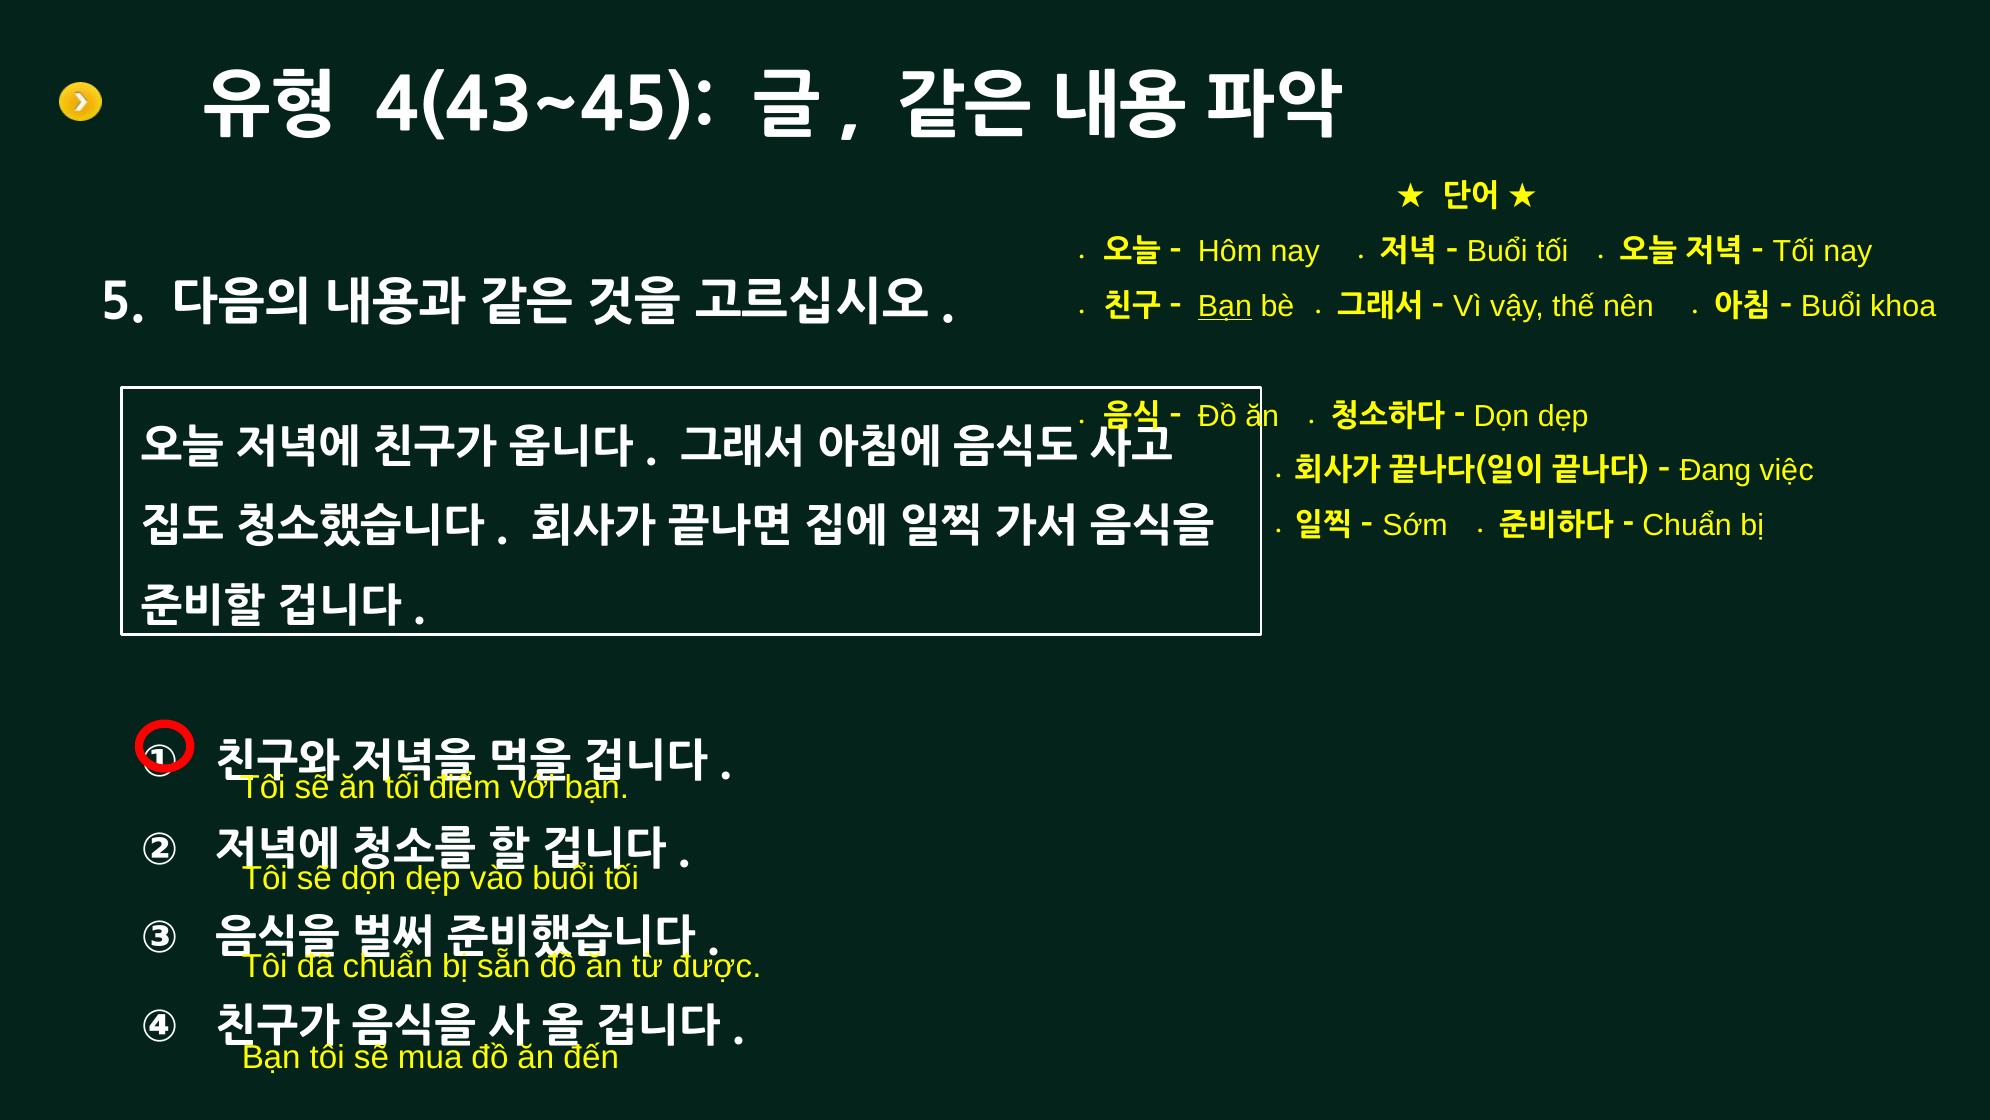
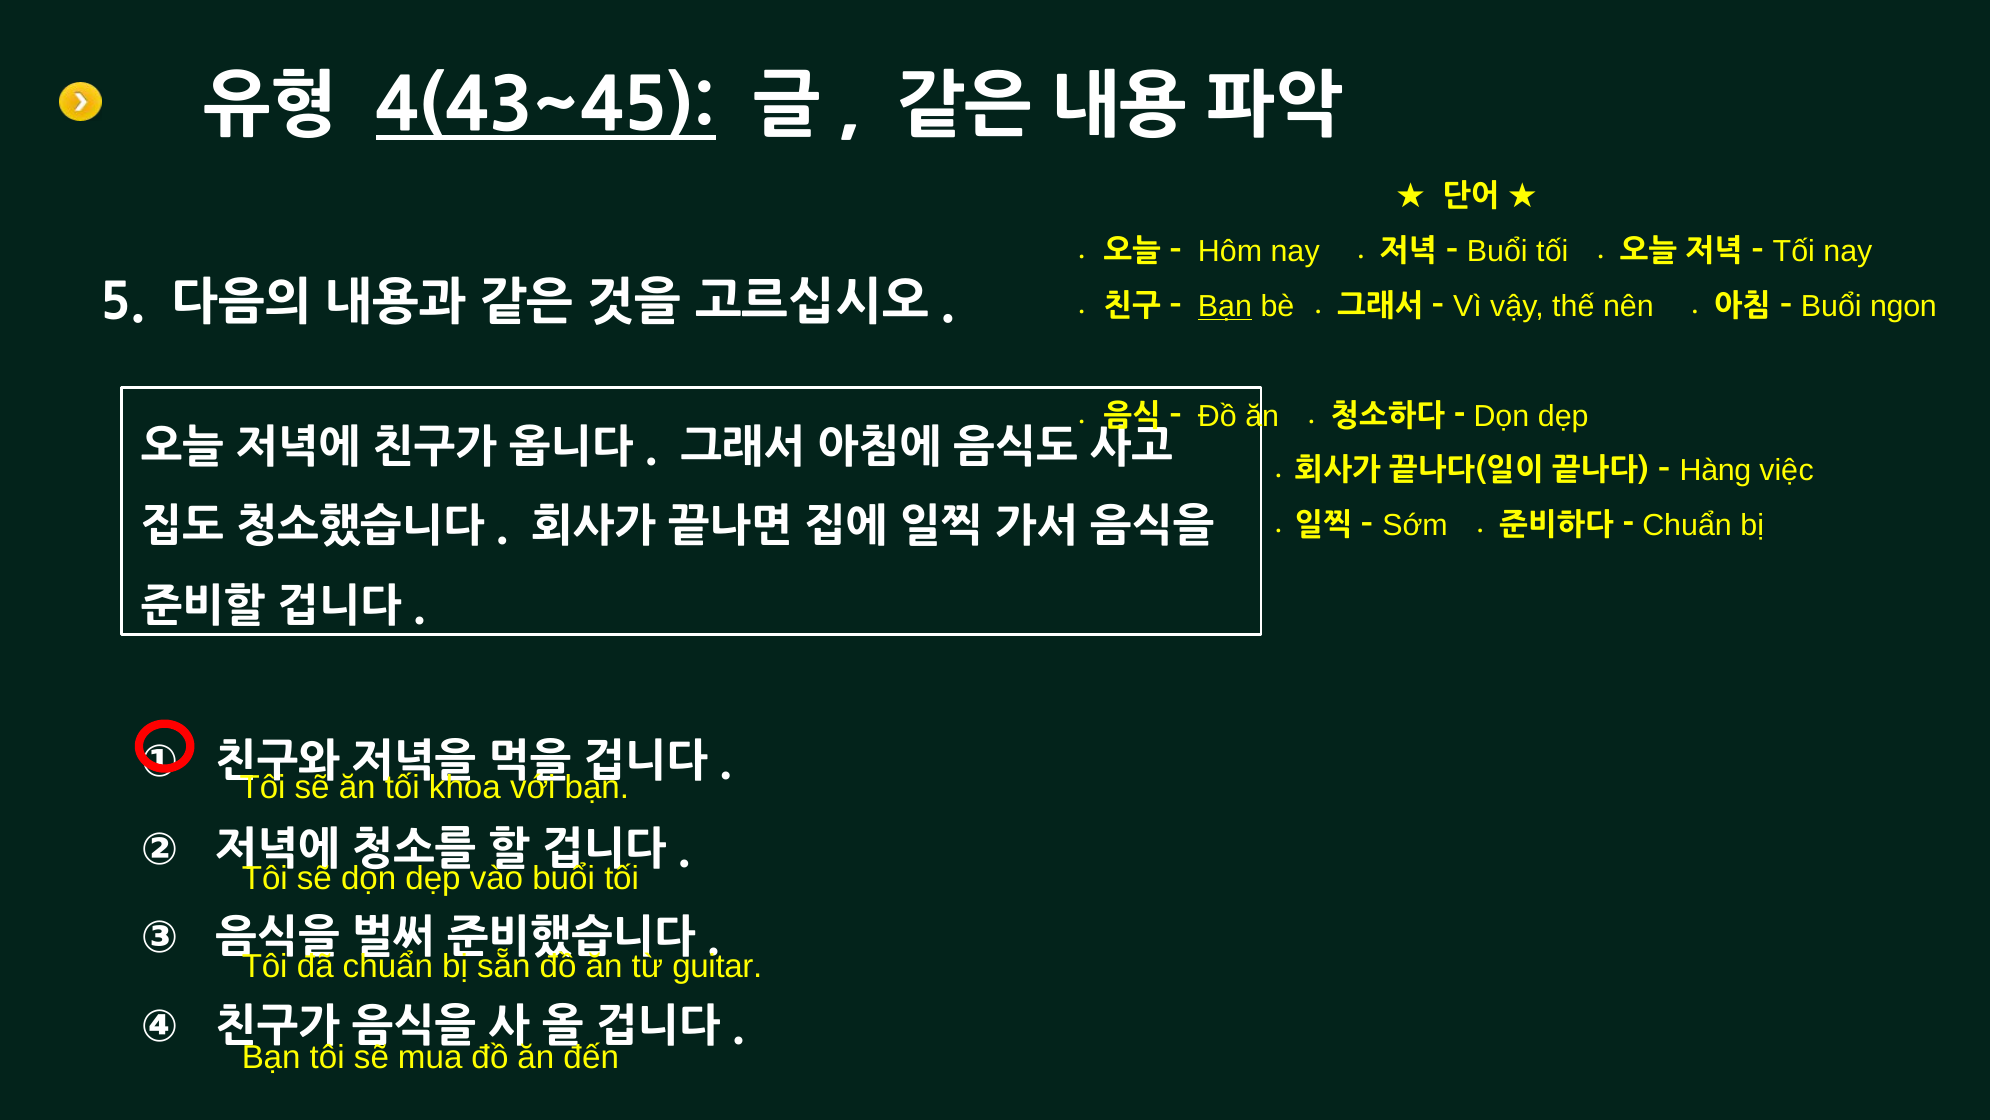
4(43~45 underline: none -> present (546, 107)
khoa: khoa -> ngon (1903, 306)
Đang: Đang -> Hàng (1716, 471)
điểm: điểm -> khoa (465, 787)
được: được -> guitar (717, 966)
